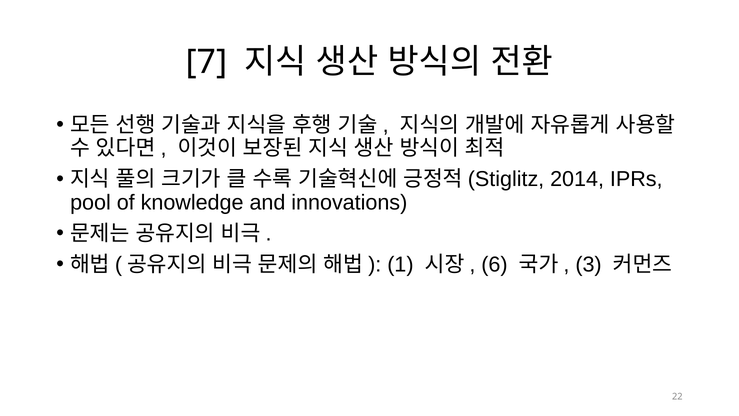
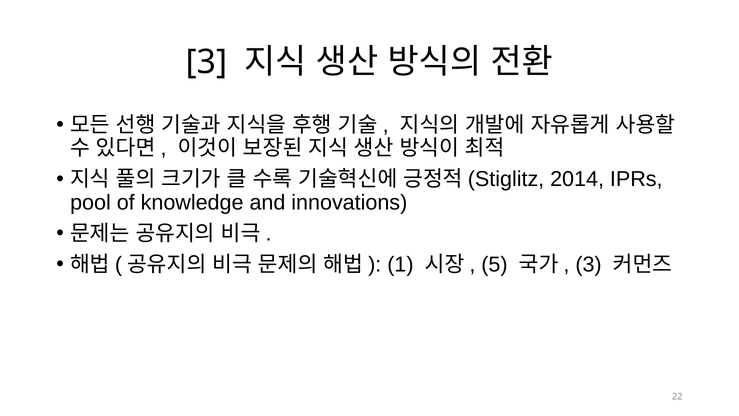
7: 7 -> 3 (206, 62)
6: 6 -> 5 (494, 264)
